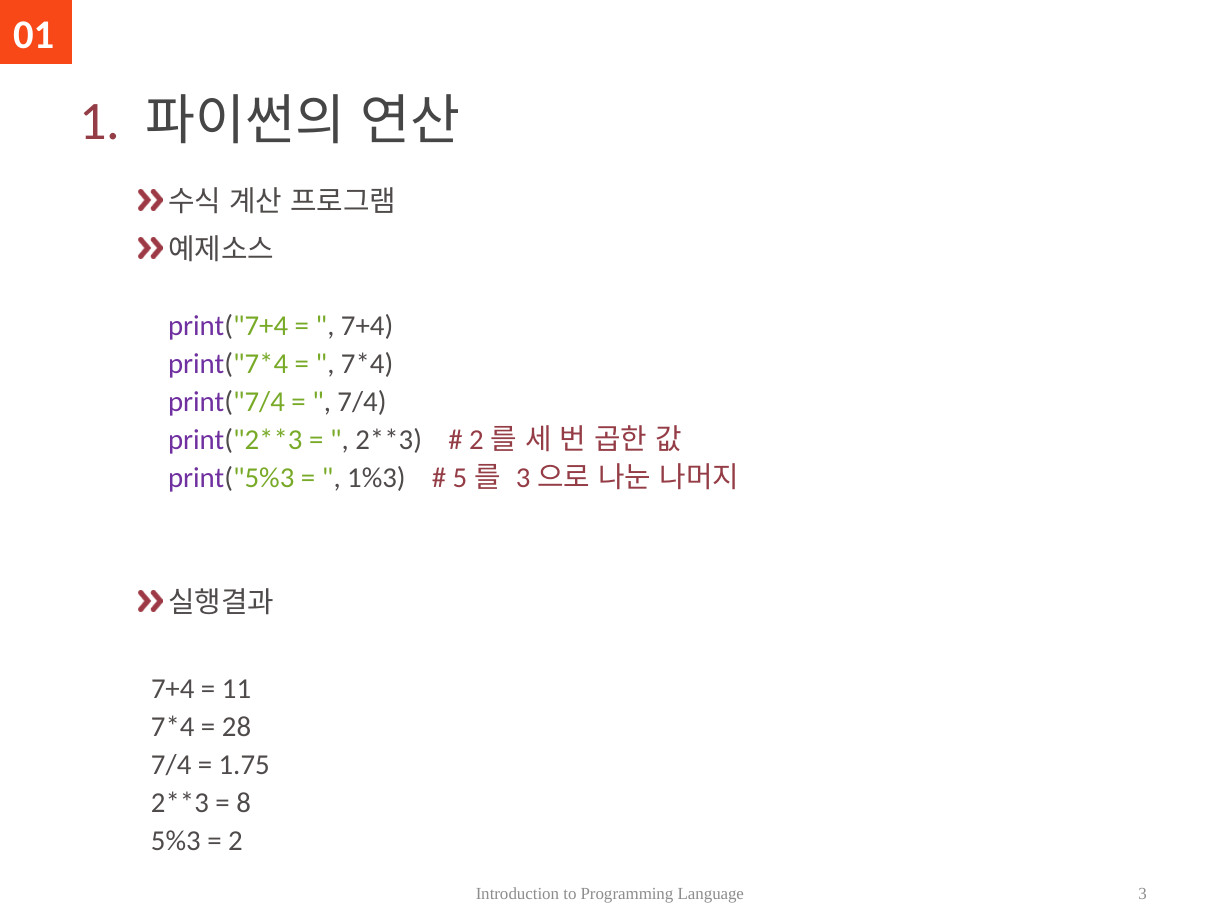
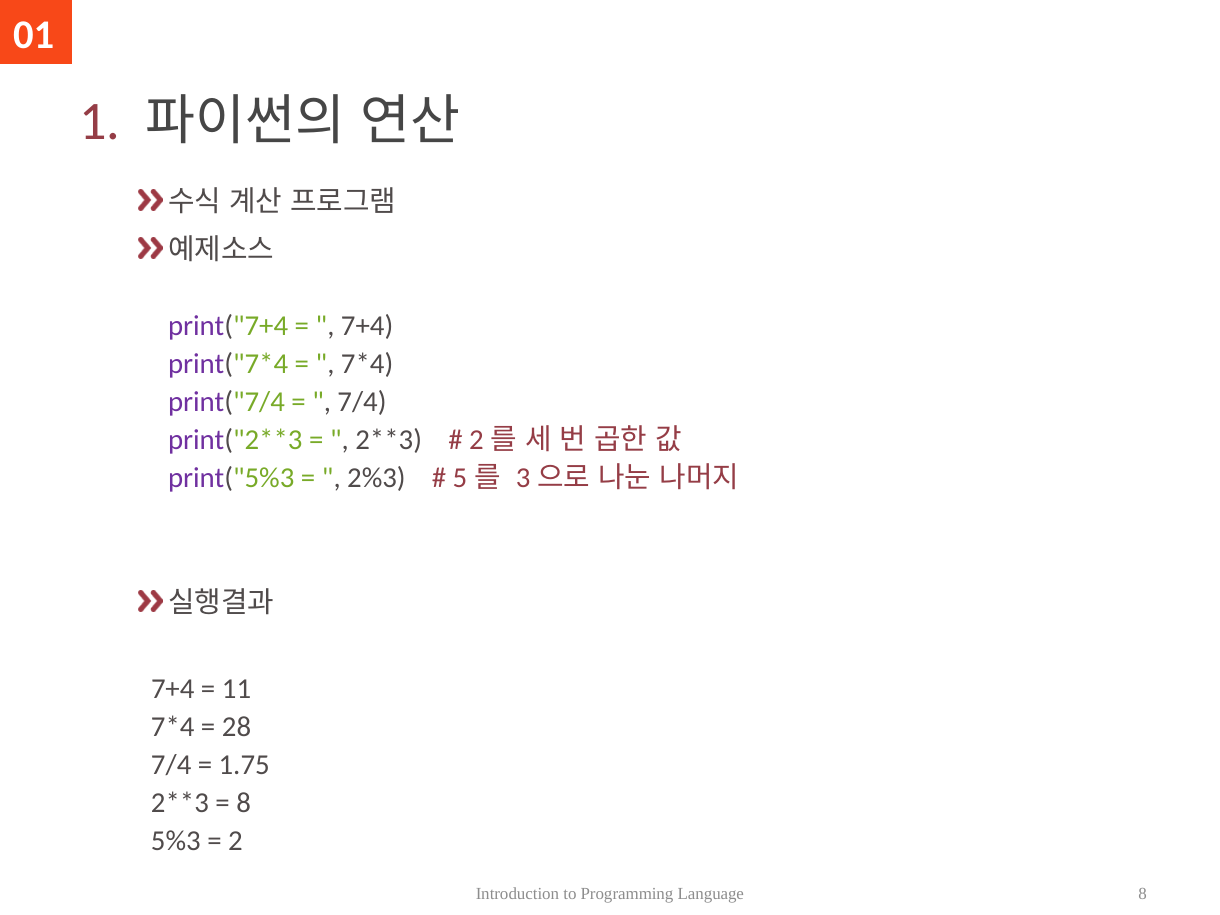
1%3: 1%3 -> 2%3 (376, 478)
Language 3: 3 -> 8 (1143, 894)
